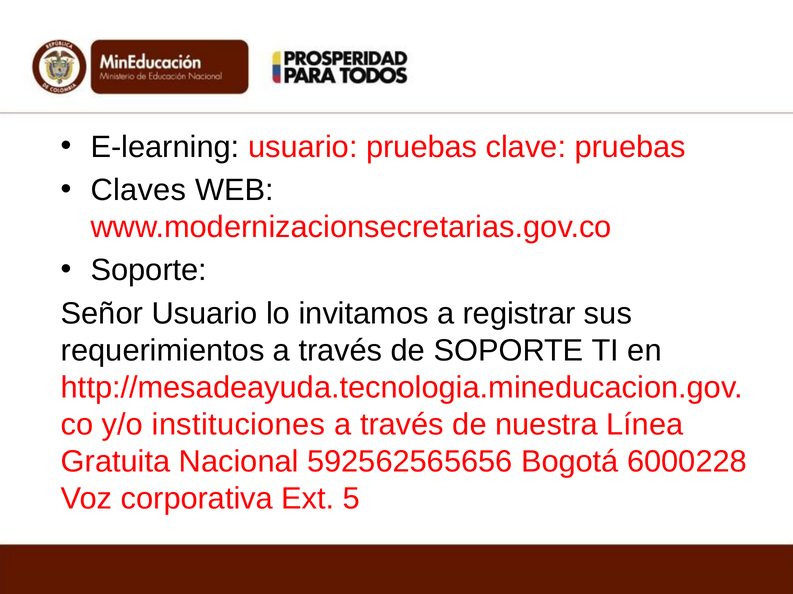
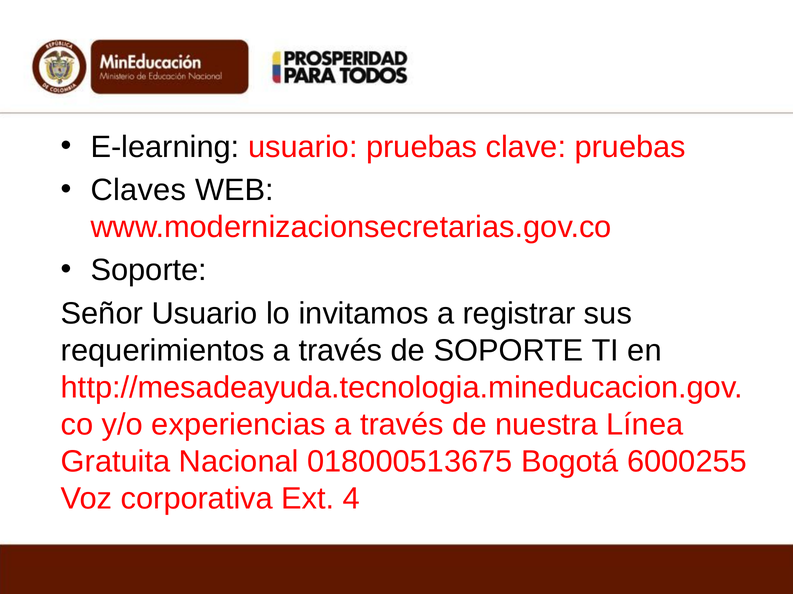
instituciones: instituciones -> experiencias (239, 425)
592562565656: 592562565656 -> 018000513675 (410, 462)
6000228: 6000228 -> 6000255 (687, 462)
5: 5 -> 4 (351, 499)
